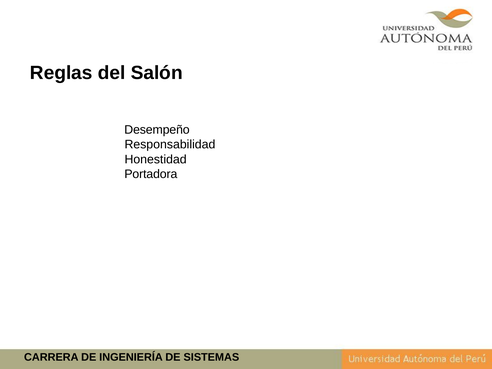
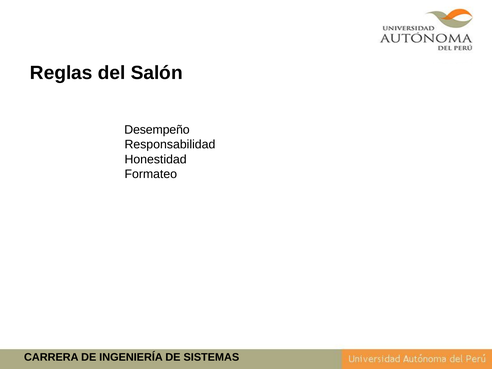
Portadora: Portadora -> Formateo (151, 174)
